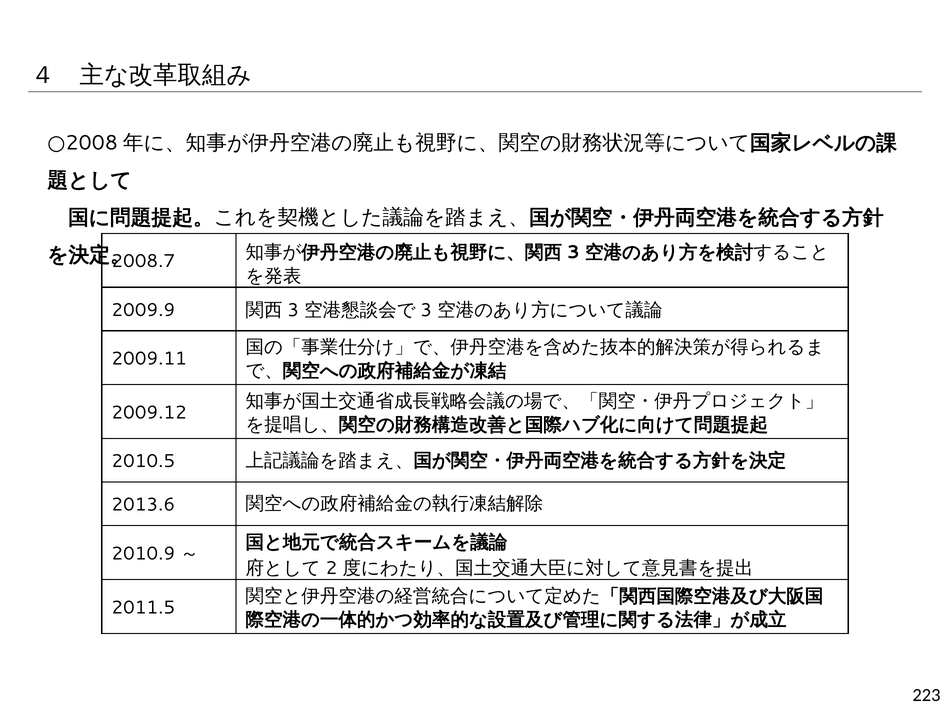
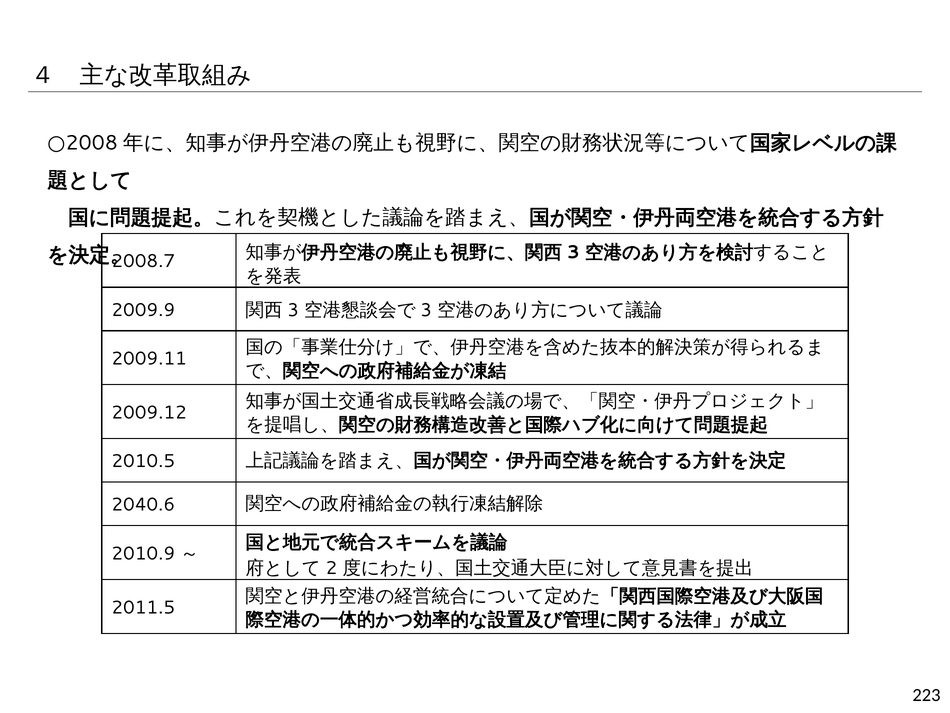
2013.6: 2013.6 -> 2040.6 (143, 505)
